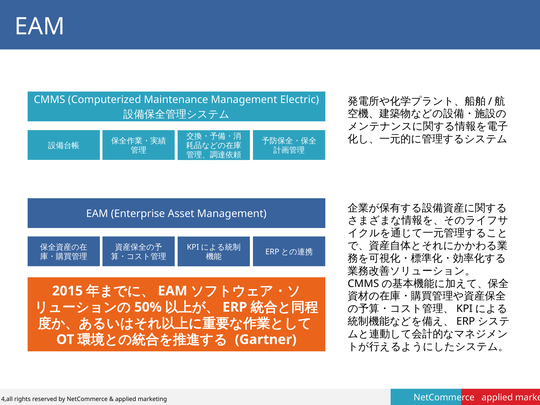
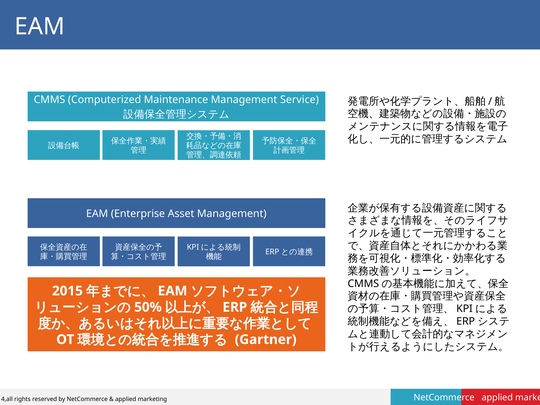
Electric: Electric -> Service (299, 100)
